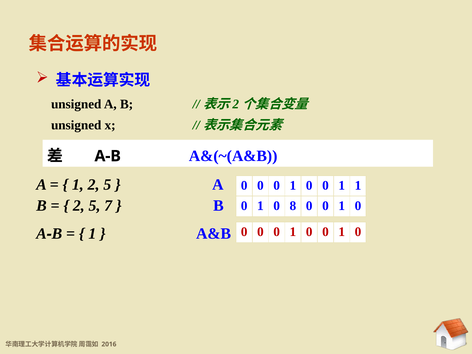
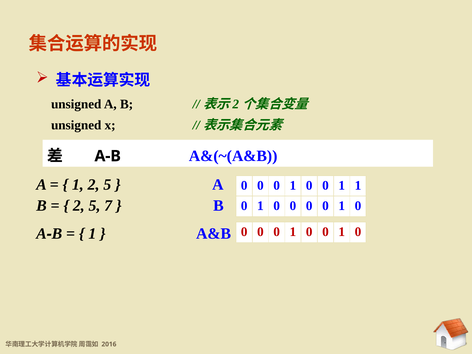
8: 8 -> 0 (293, 206)
